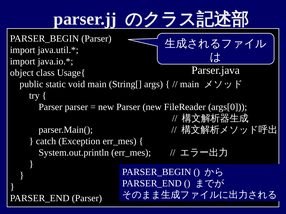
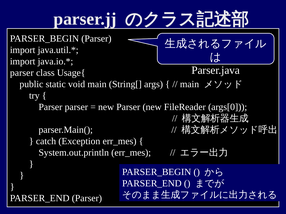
object: object -> parser (22, 73)
